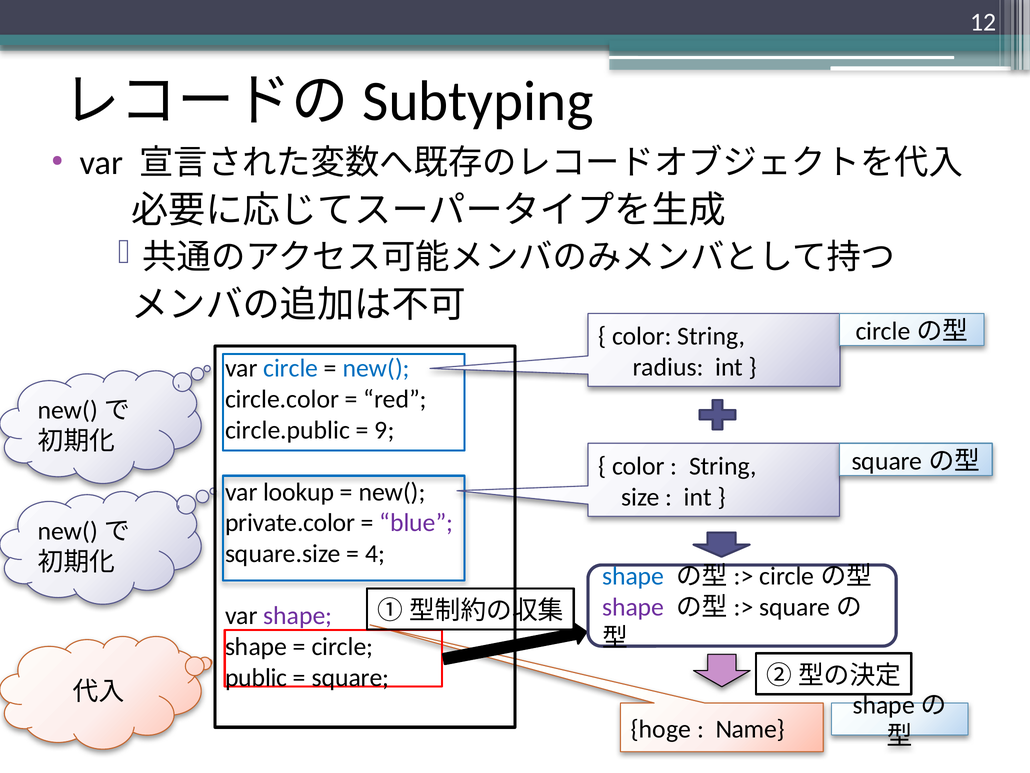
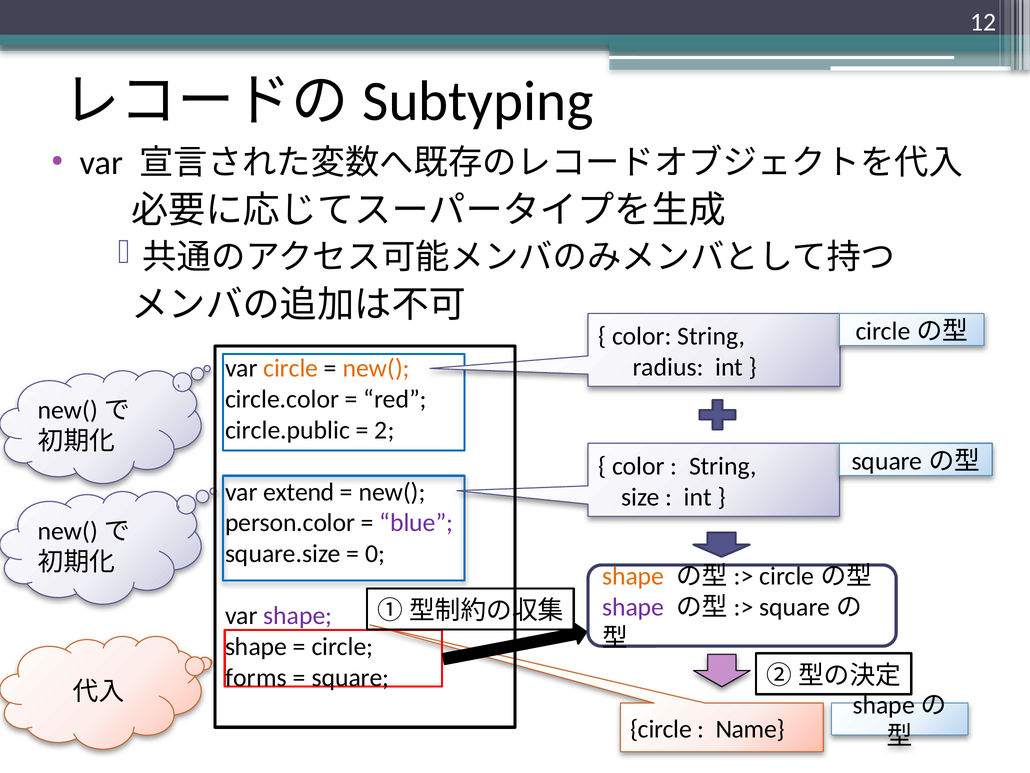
circle colour: blue -> orange (291, 368)
new( colour: blue -> orange (376, 368)
9: 9 -> 2 (384, 430)
lookup: lookup -> extend (299, 492)
private.color: private.color -> person.color (290, 523)
4: 4 -> 0 (375, 554)
shape colour: blue -> orange (633, 576)
public: public -> forms (256, 677)
hoge: hoge -> circle (661, 729)
